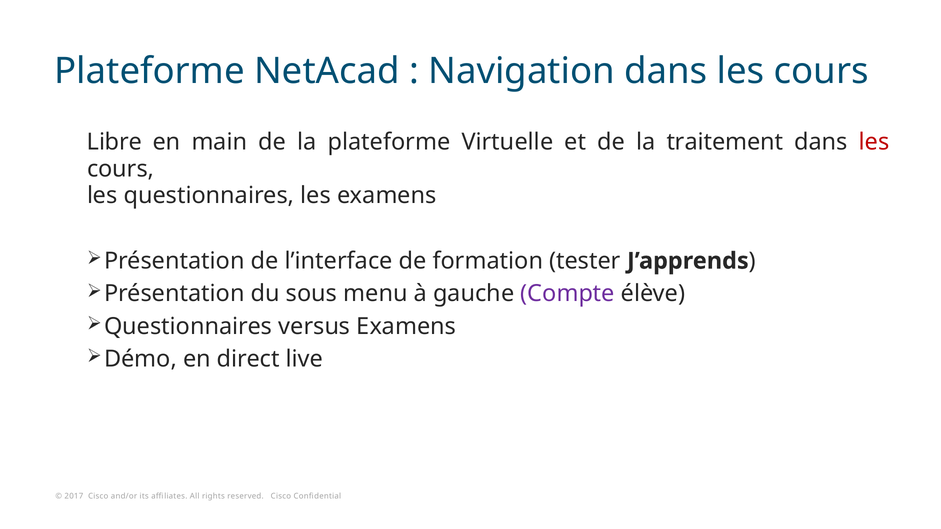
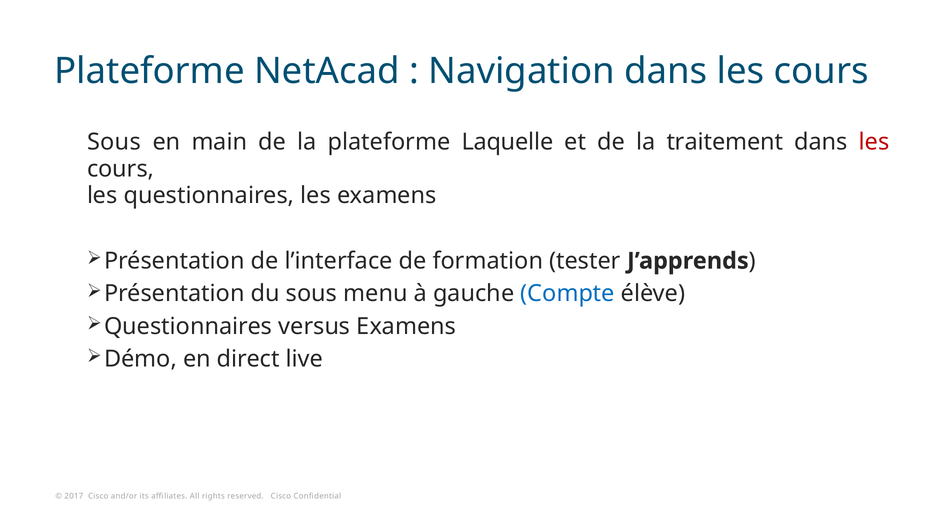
Libre: Libre -> Sous (114, 142)
Virtuelle: Virtuelle -> Laquelle (507, 142)
Compte colour: purple -> blue (568, 294)
